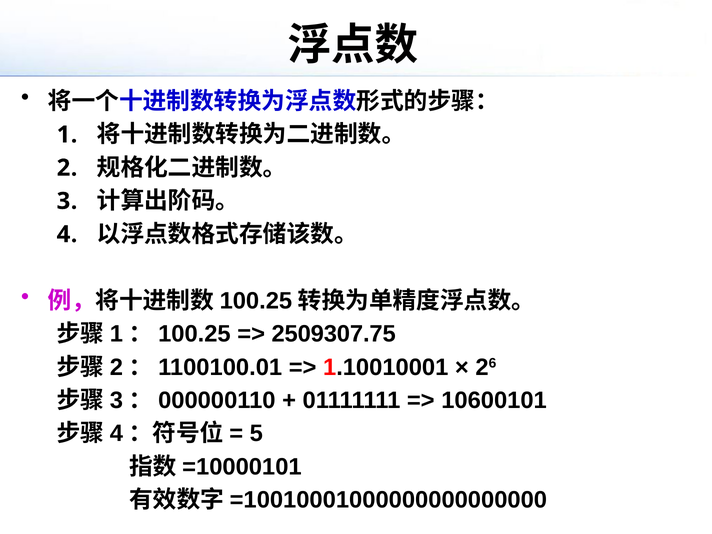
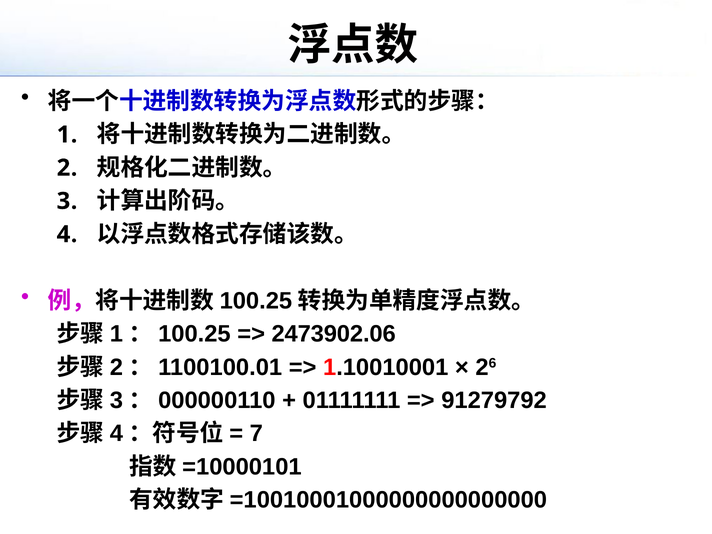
2509307.75: 2509307.75 -> 2473902.06 (334, 334)
10600101: 10600101 -> 91279792 (494, 400)
5: 5 -> 7 (256, 434)
